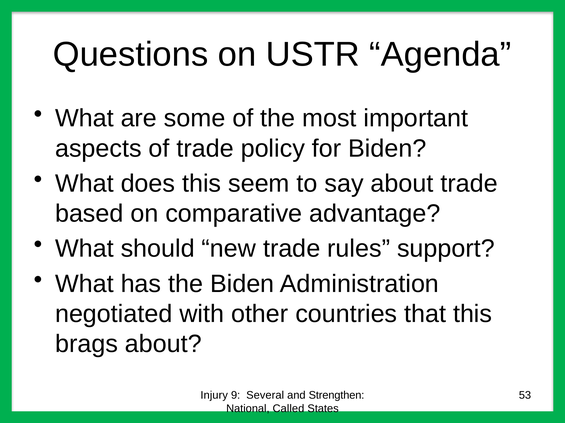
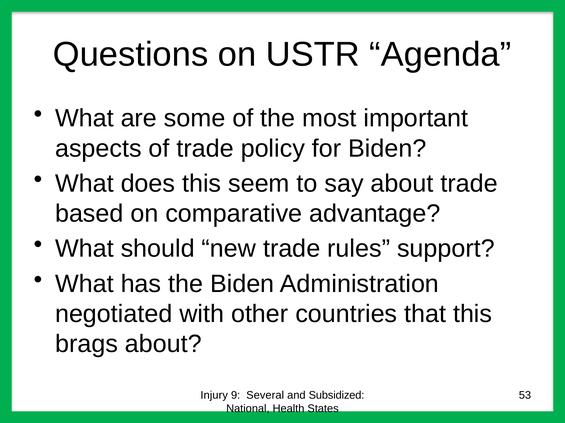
Strengthen: Strengthen -> Subsidized (337, 396)
Called: Called -> Health (289, 409)
